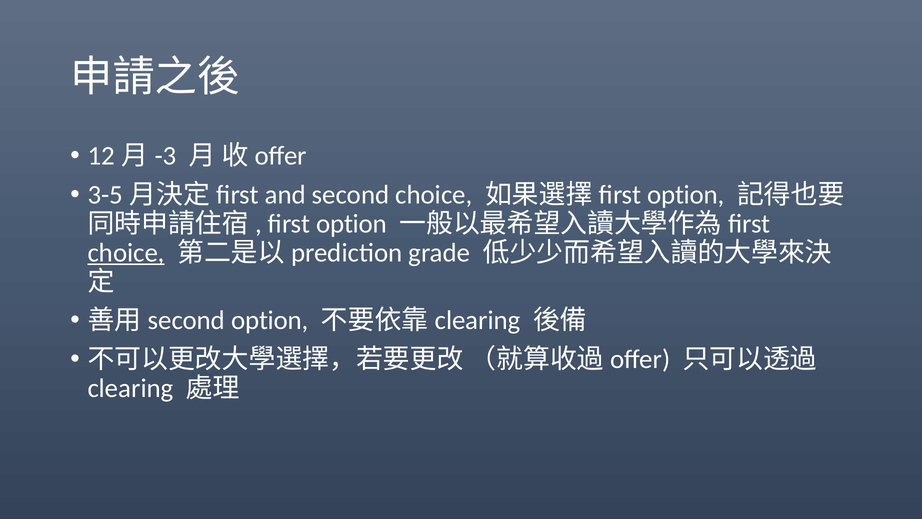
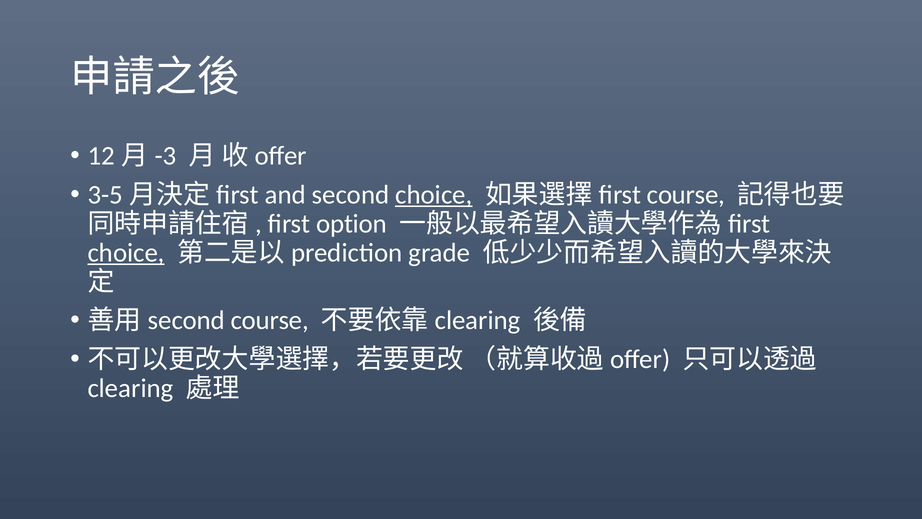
choice underline: none -> present (434, 195)
option: option -> course (686, 195)
option: option -> course (270, 320)
